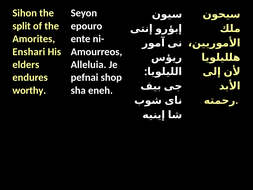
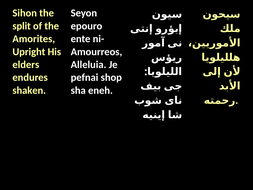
Enshari: Enshari -> Upright (29, 52)
worthy: worthy -> shaken (29, 90)
